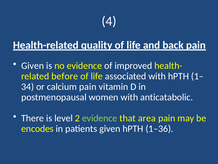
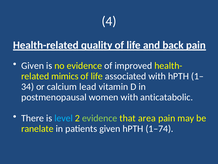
before: before -> mimics (65, 76)
calcium pain: pain -> lead (88, 86)
level colour: white -> light blue (64, 118)
encodes: encodes -> ranelate (37, 128)
1–36: 1–36 -> 1–74 (159, 128)
